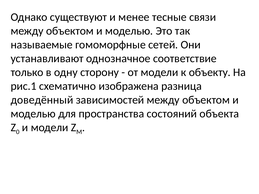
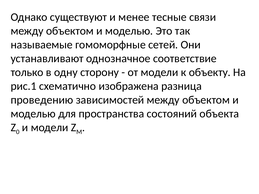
доведённый: доведённый -> проведению (42, 100)
